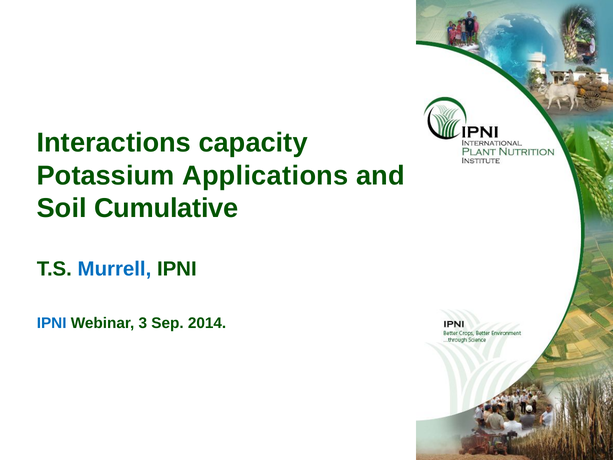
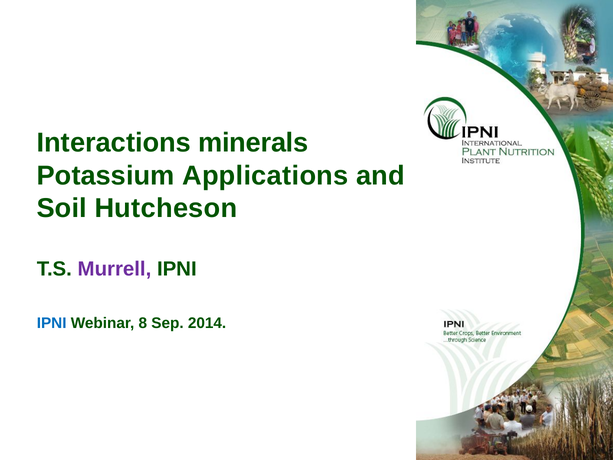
capacity: capacity -> minerals (253, 143)
Cumulative: Cumulative -> Hutcheson (166, 208)
Murrell colour: blue -> purple (114, 269)
3: 3 -> 8 (143, 323)
